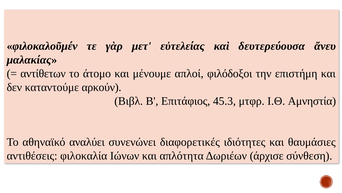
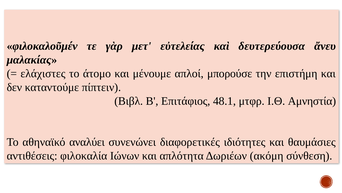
αντίθετων: αντίθετων -> ελάχιστες (43, 73)
φιλόδοξοι: φιλόδοξοι -> μπορούσε (230, 73)
αρκούν: αρκούν -> πίπτειν (101, 87)
45.3: 45.3 -> 48.1 (224, 101)
άρχισε: άρχισε -> ακόμη (267, 155)
